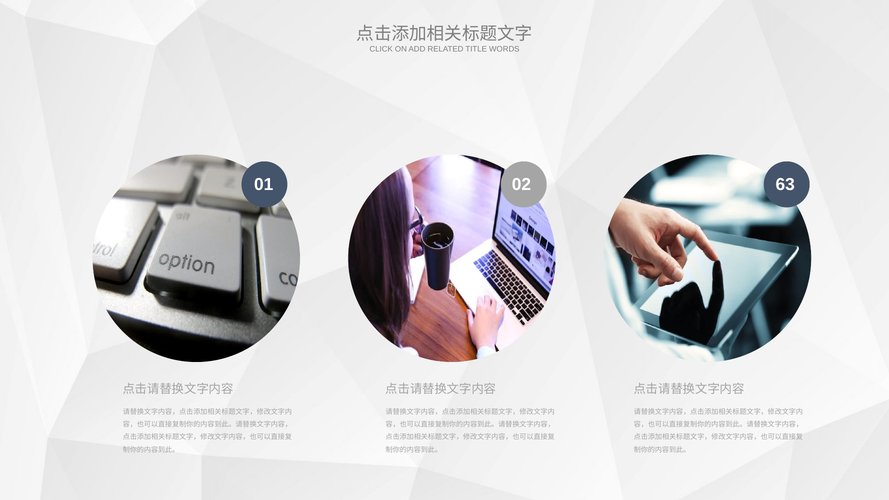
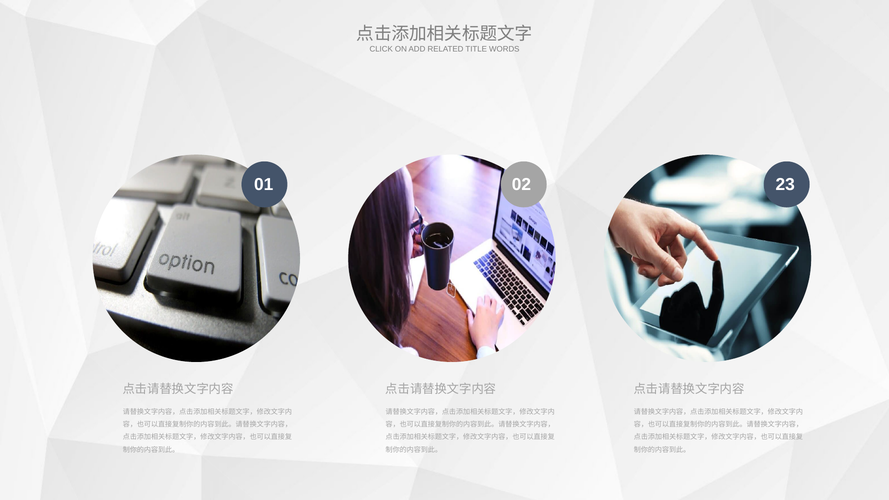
63: 63 -> 23 (785, 184)
